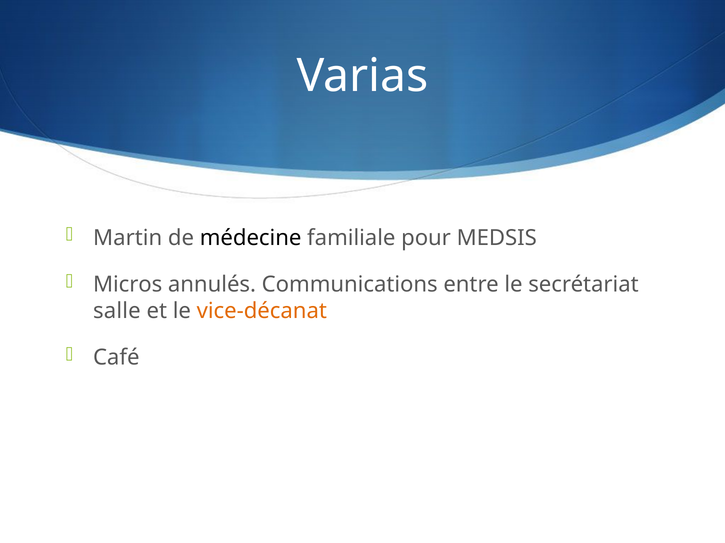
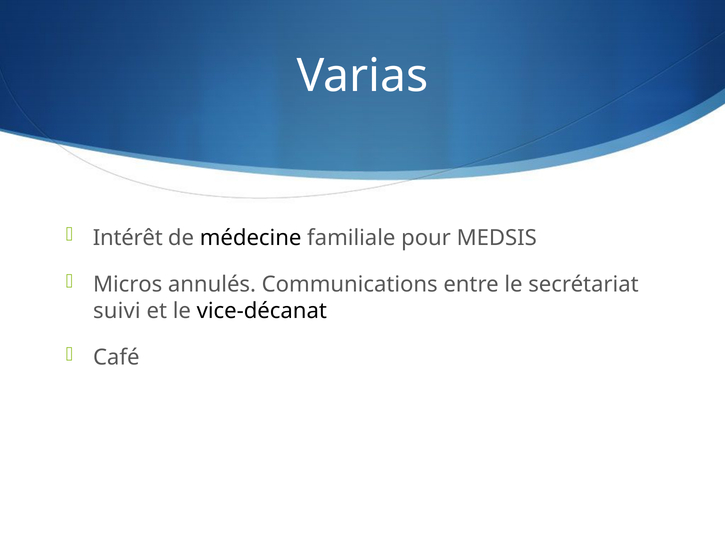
Martin: Martin -> Intérêt (128, 238)
salle: salle -> suivi (117, 311)
vice-décanat colour: orange -> black (262, 311)
